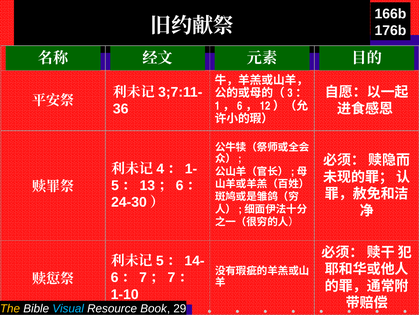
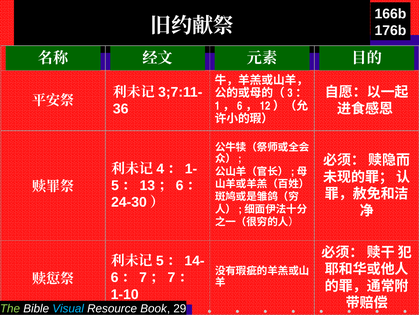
The colour: yellow -> light green (10, 308)
